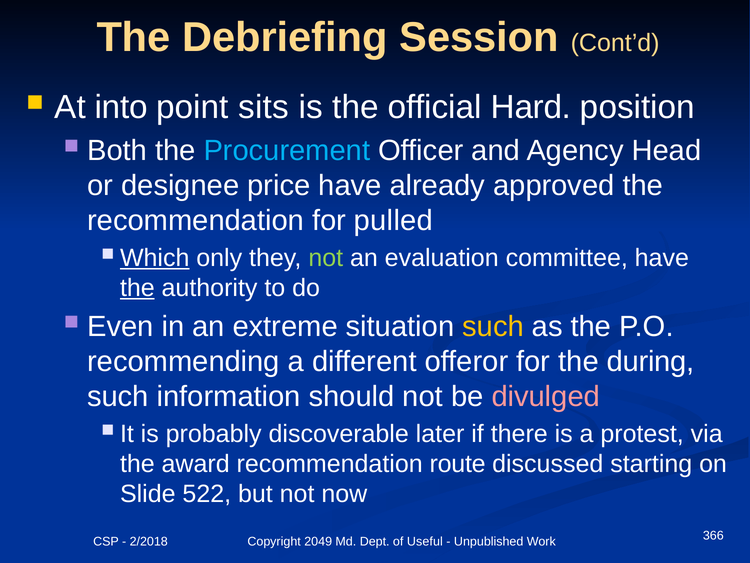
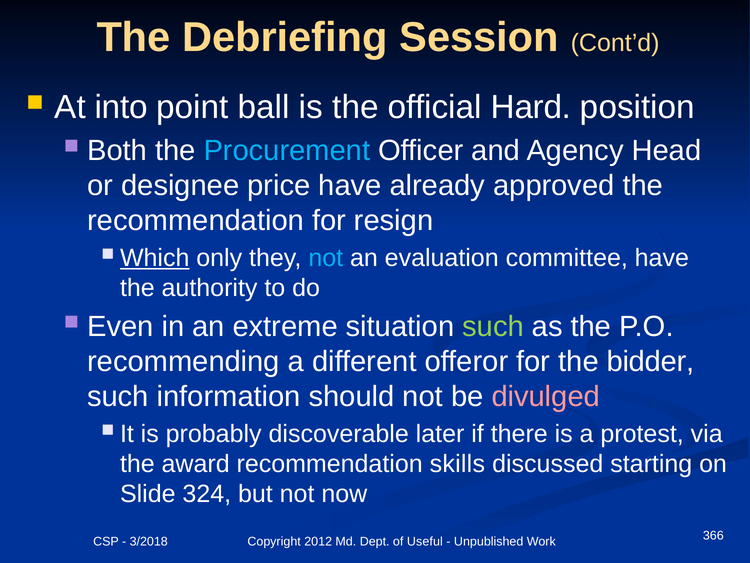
sits: sits -> ball (264, 107)
pulled: pulled -> resign (394, 220)
not colour: light green -> light blue (326, 258)
the underline: present -> none (137, 288)
such colour: yellow -> light green (493, 326)
during: during -> bidder (651, 361)
route: route -> skills (457, 464)
522: 522 -> 324 (207, 494)
2/2018: 2/2018 -> 3/2018 (149, 541)
2049: 2049 -> 2012 (318, 541)
